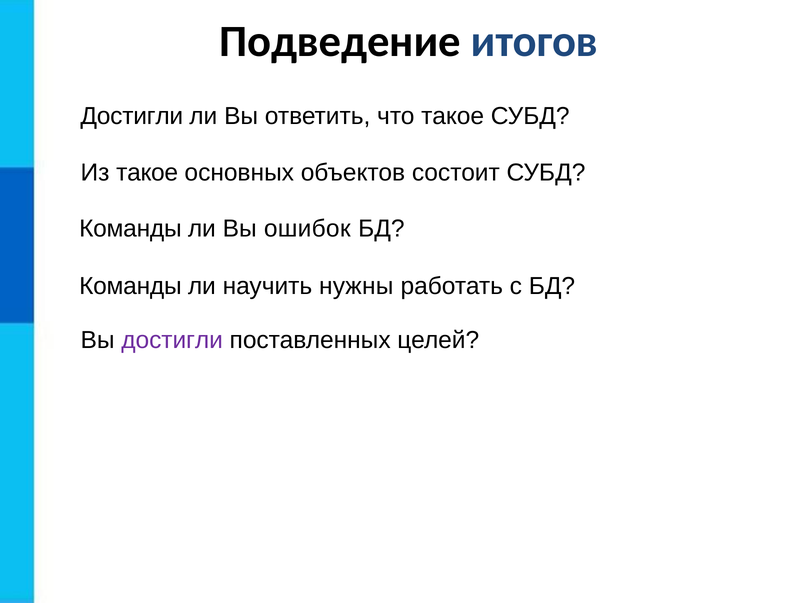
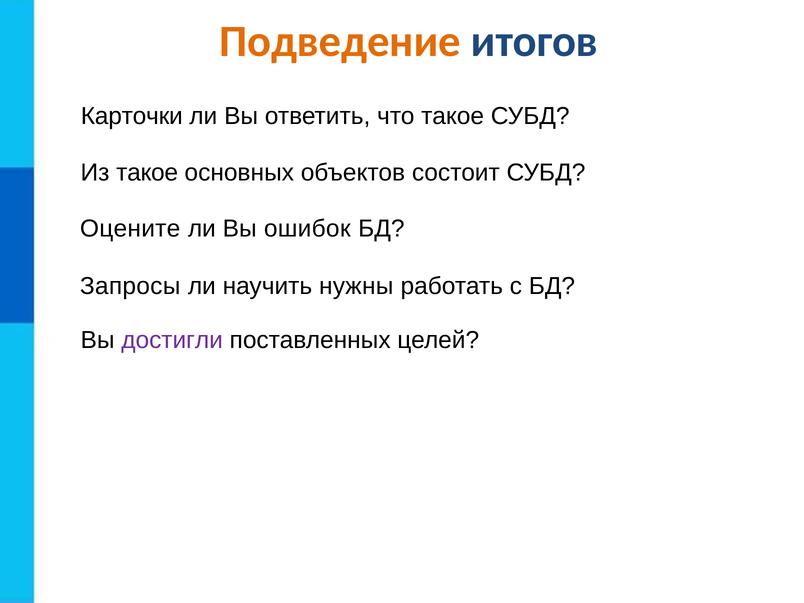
Подведение colour: black -> orange (340, 42)
Достигли: Достигли -> Карточки (132, 116)
Команды: Команды -> Оцените (130, 228)
Команды: Команды -> Запросы (130, 286)
